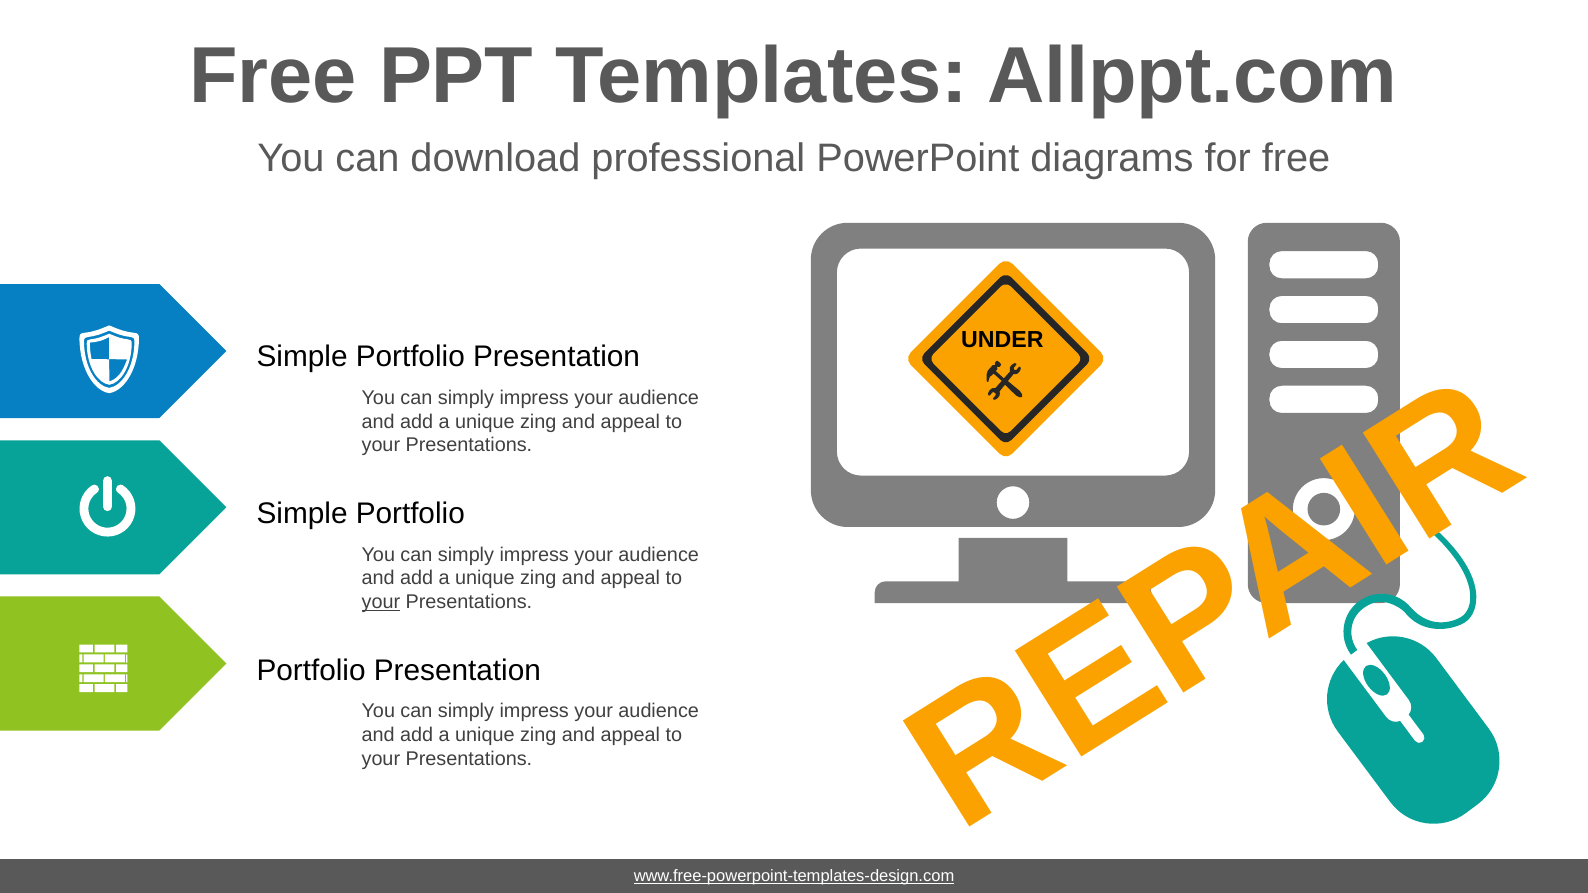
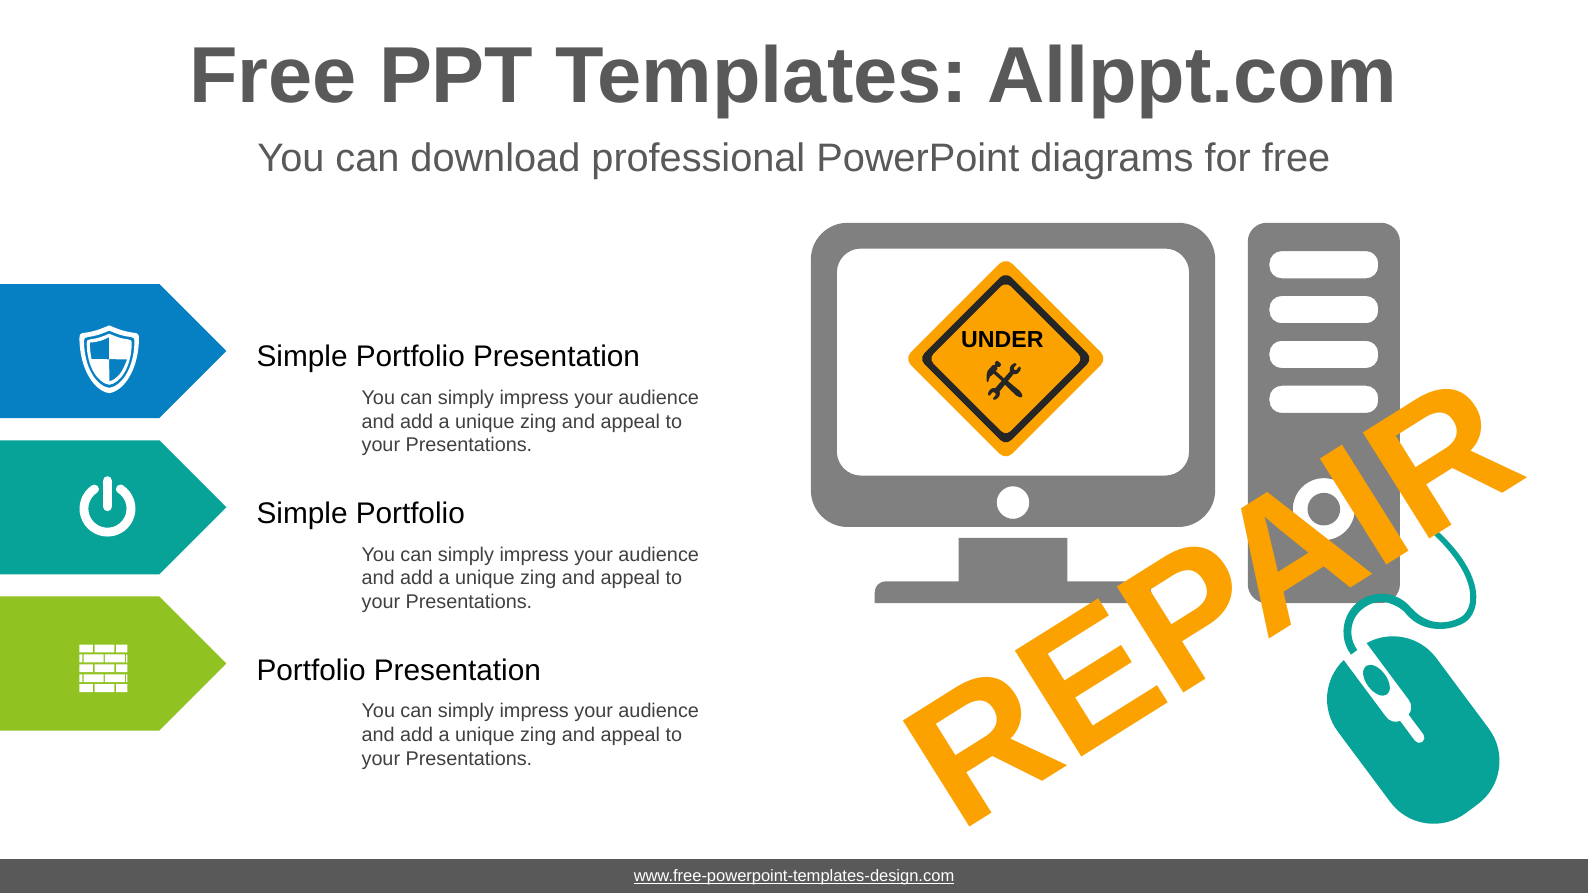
your underline: present -> none (381, 602)
